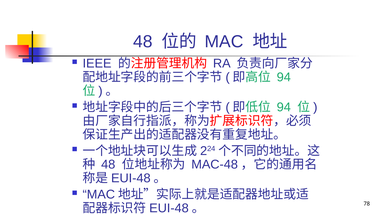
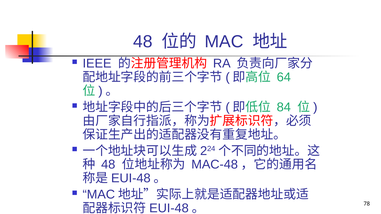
94: 94 -> 64 (284, 77)
94: 94 -> 84 (284, 107)
